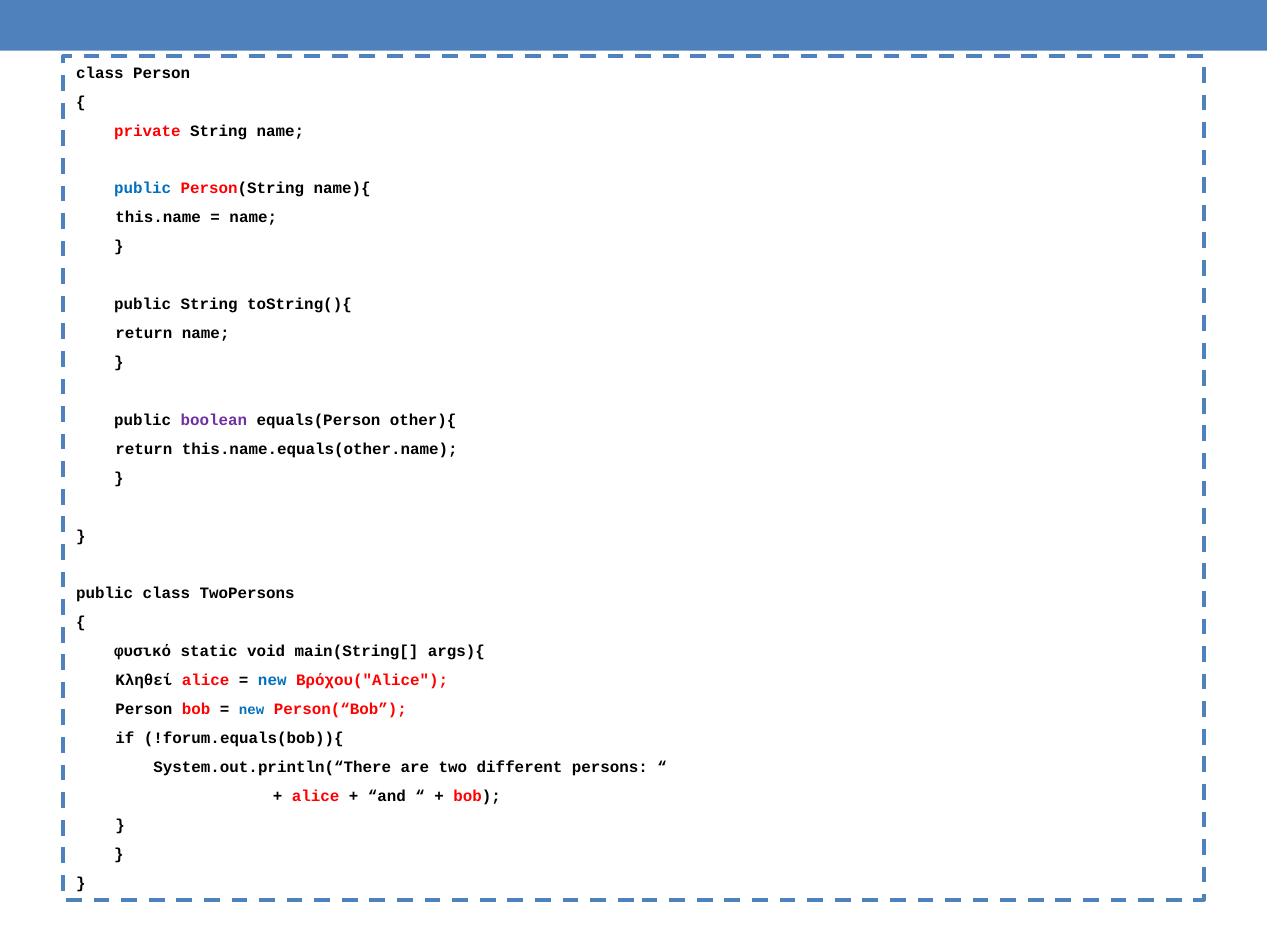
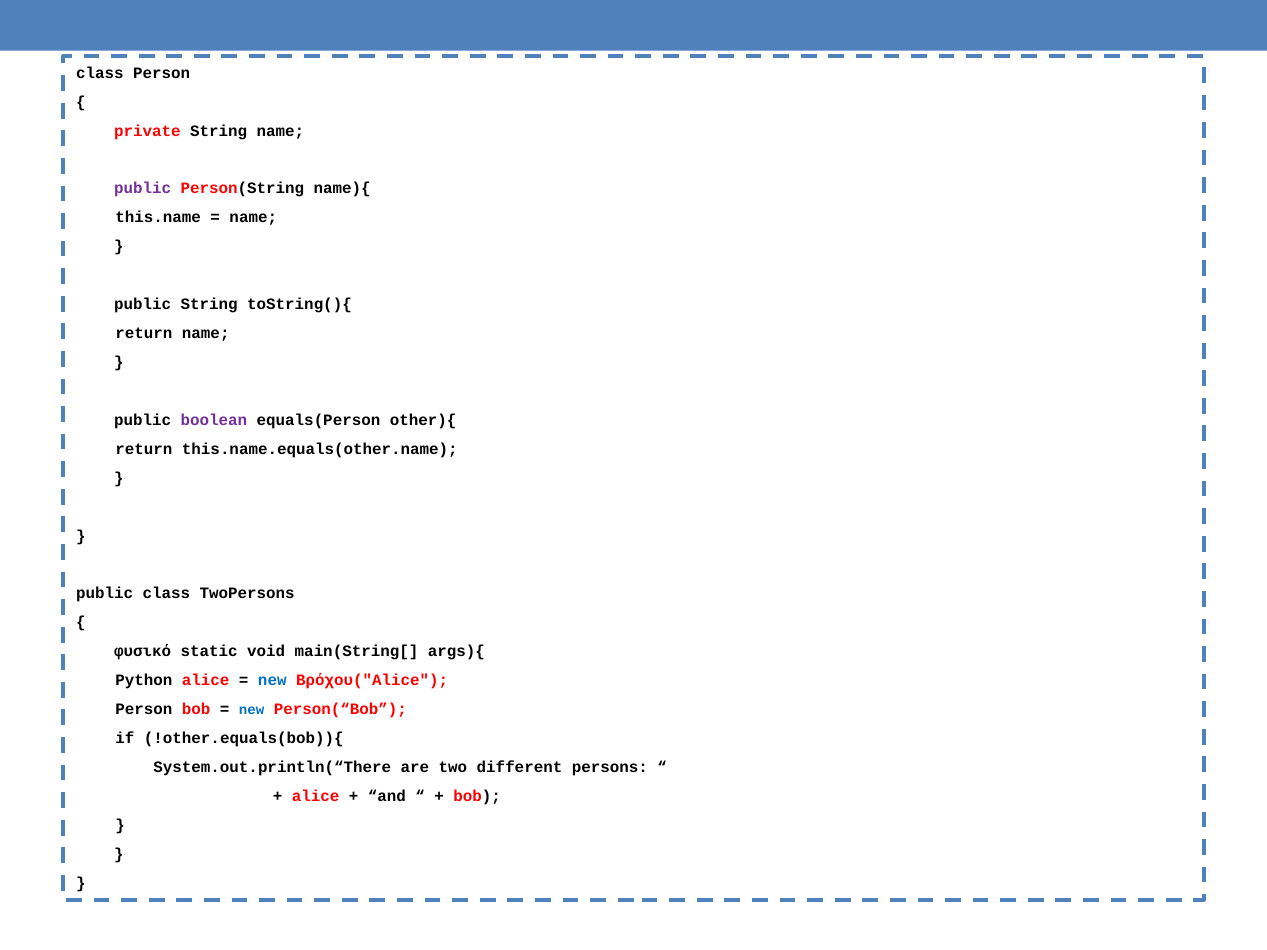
public colour: blue -> purple (143, 189)
Κληθεί: Κληθεί -> Python (144, 681)
!forum.equals(bob)){: !forum.equals(bob)){ -> !other.equals(bob)){ (244, 738)
